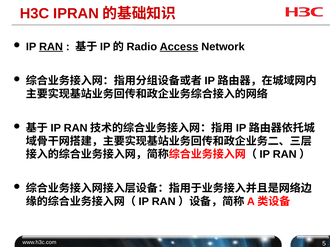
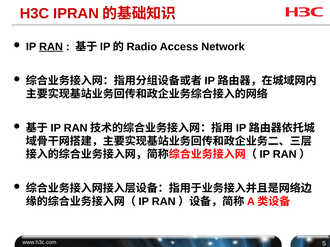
Access underline: present -> none (179, 47)
